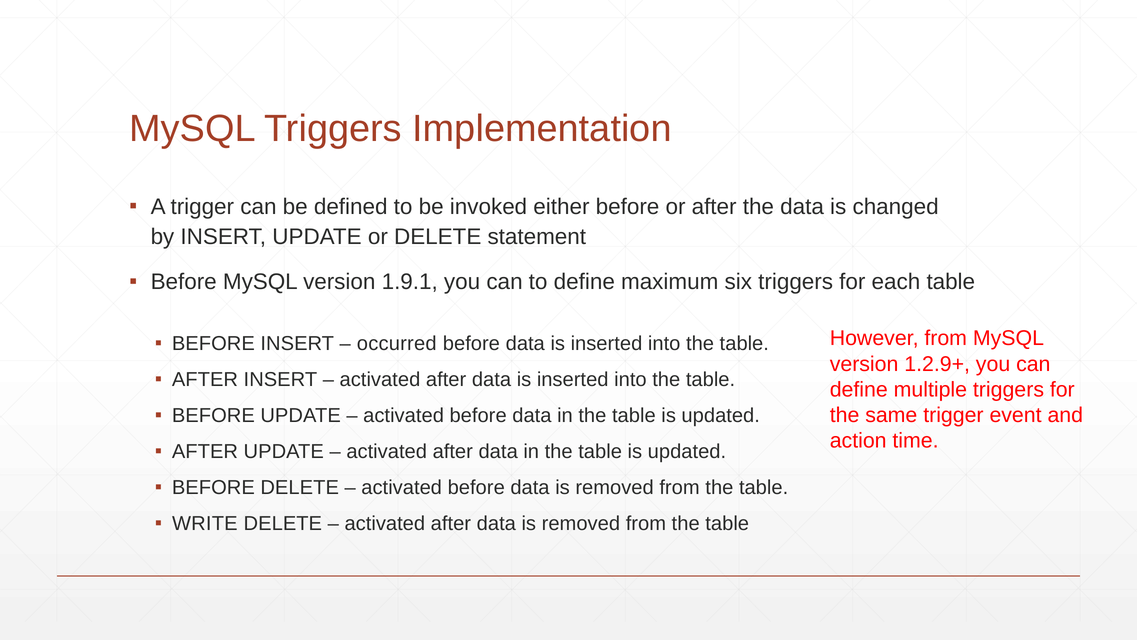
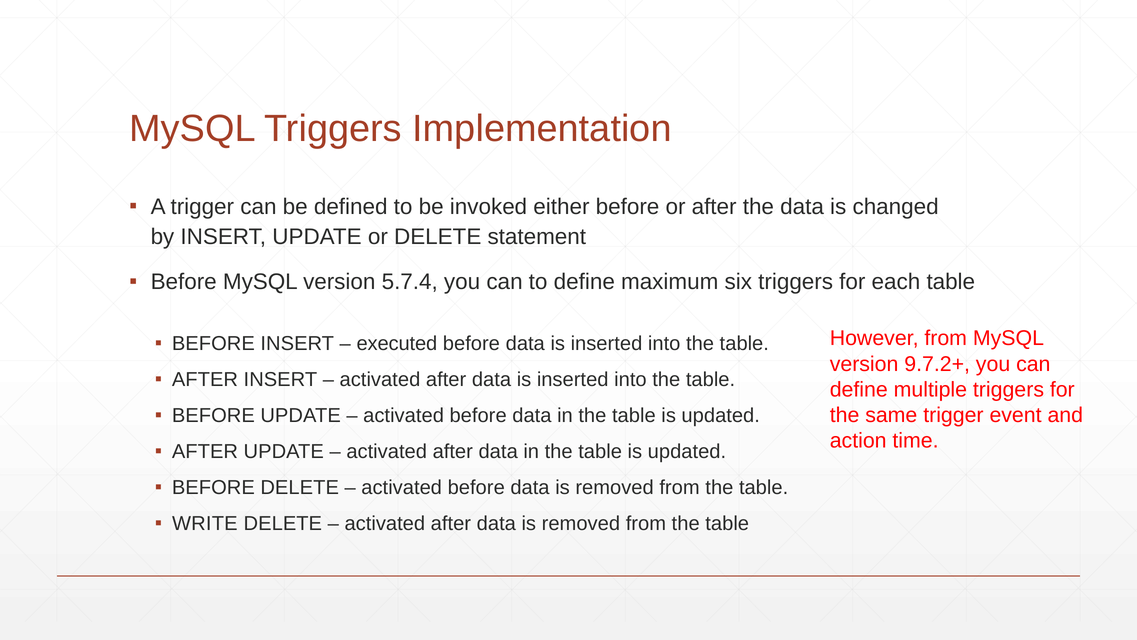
1.9.1: 1.9.1 -> 5.7.4 (410, 282)
occurred: occurred -> executed (397, 343)
1.2.9+: 1.2.9+ -> 9.7.2+ (937, 364)
